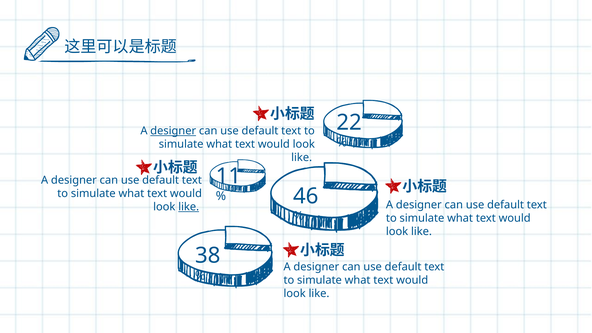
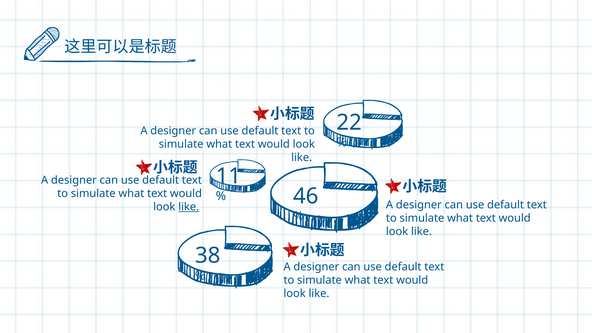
designer underline: present -> none (173, 131)
